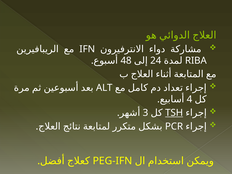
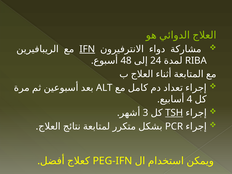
IFN underline: none -> present (87, 49)
